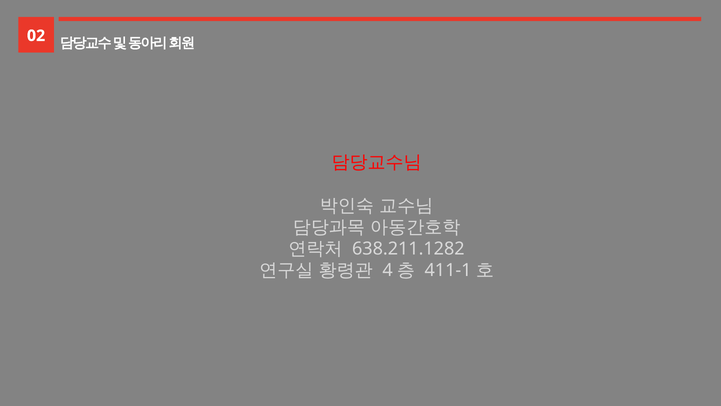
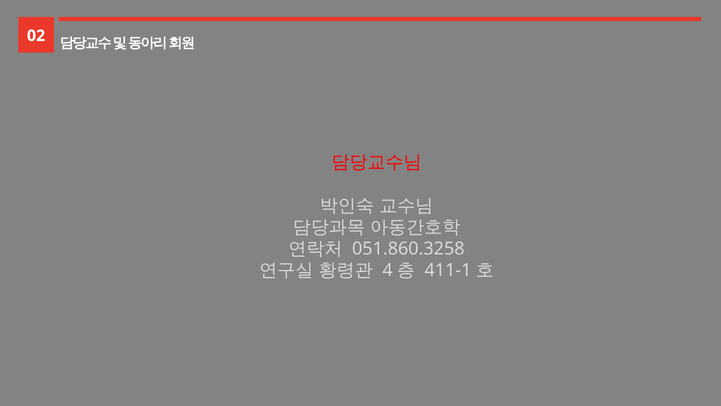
638.211.1282: 638.211.1282 -> 051.860.3258 (408, 249)
